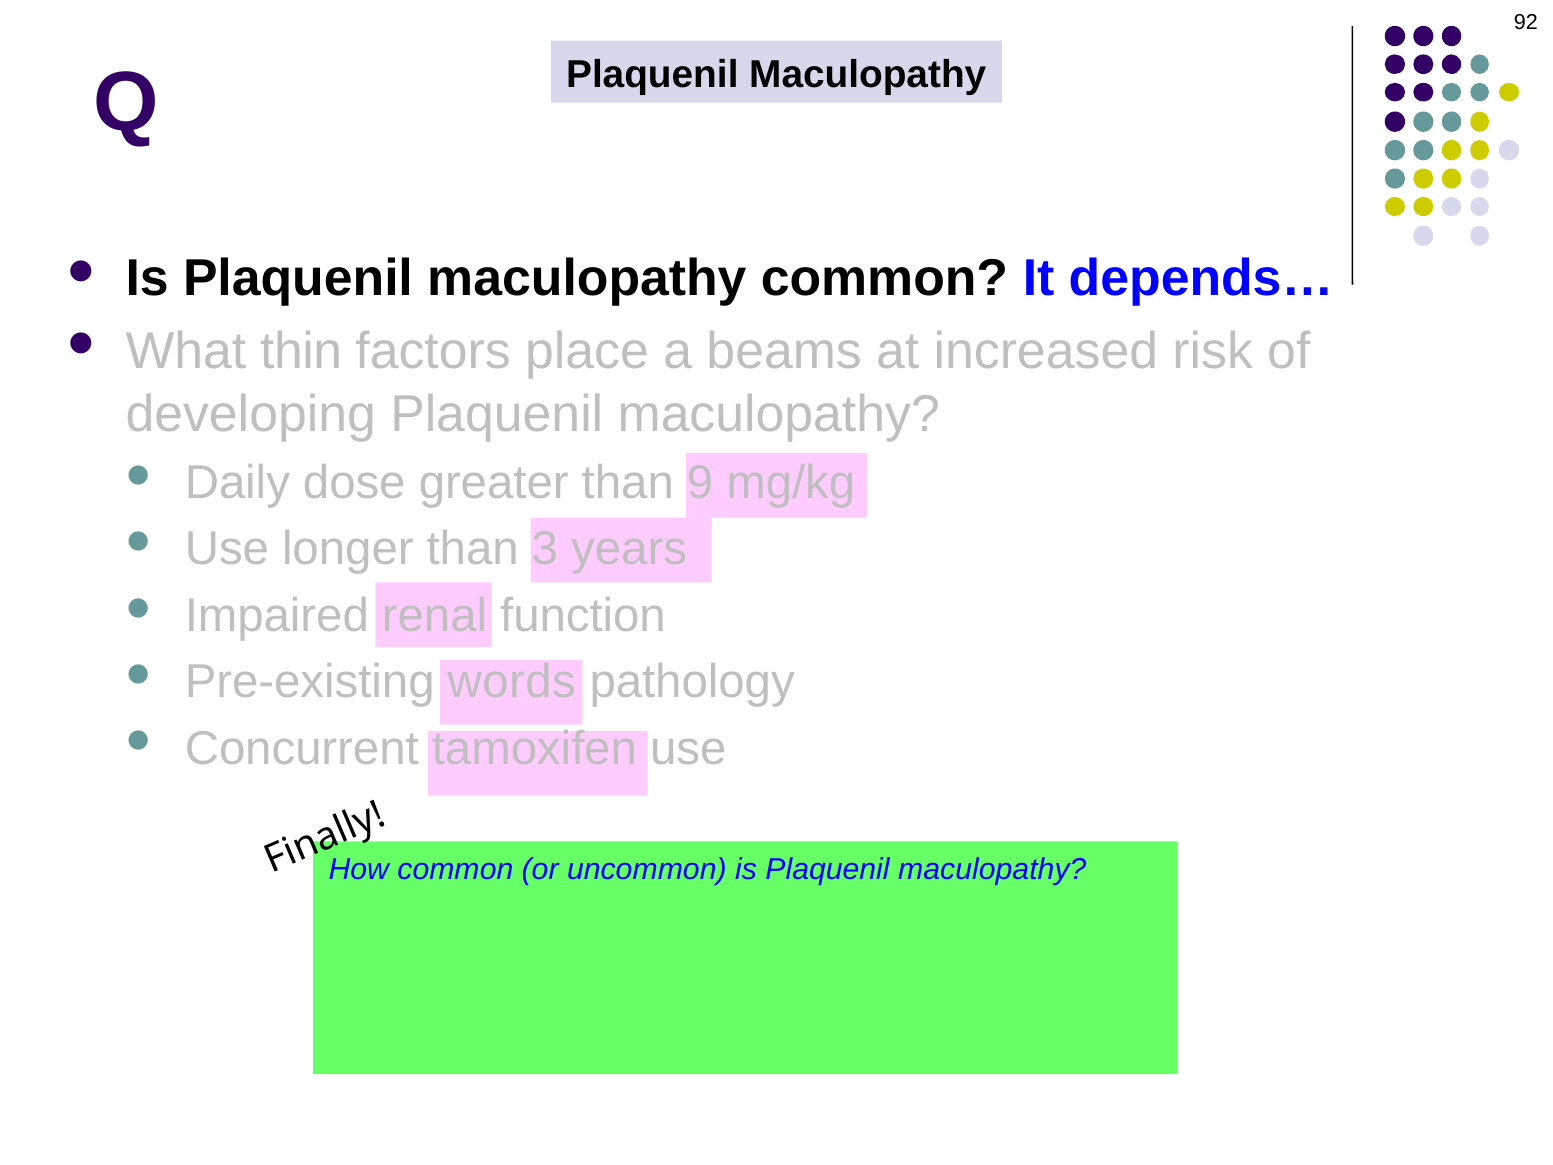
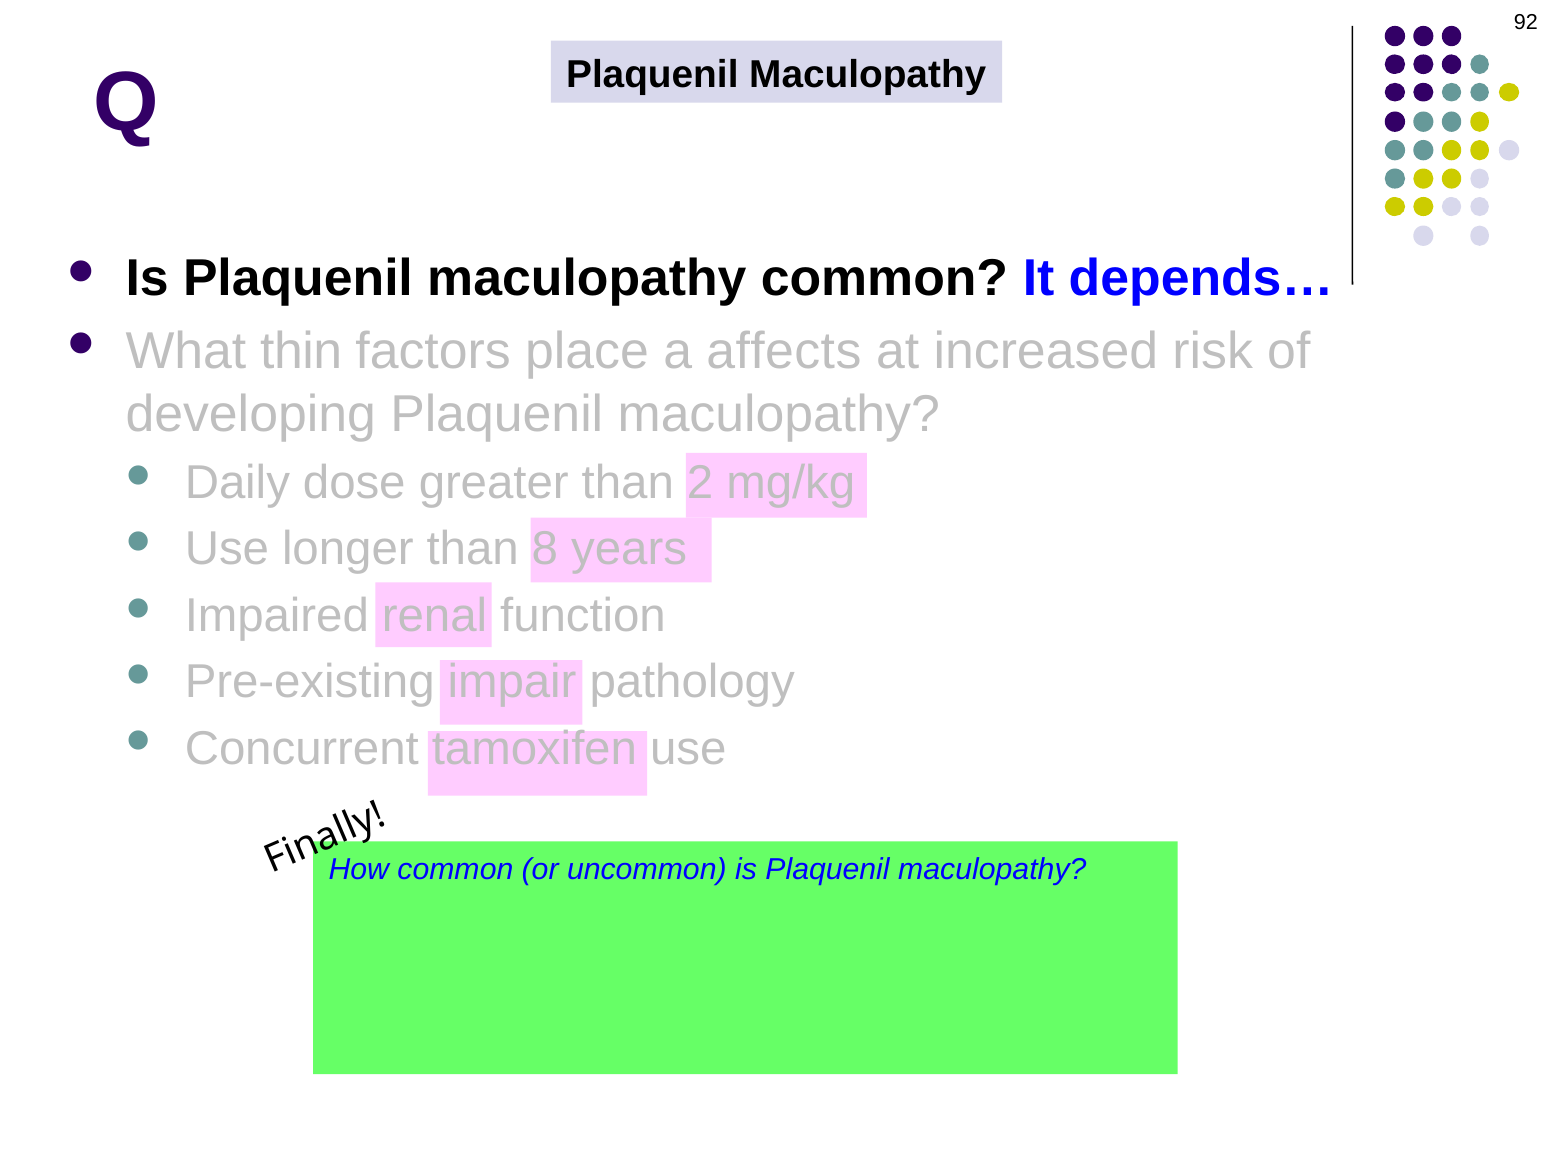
beams: beams -> affects (784, 352)
9: 9 -> 2 (700, 483)
3: 3 -> 8 (545, 549)
words: words -> impair (512, 682)
